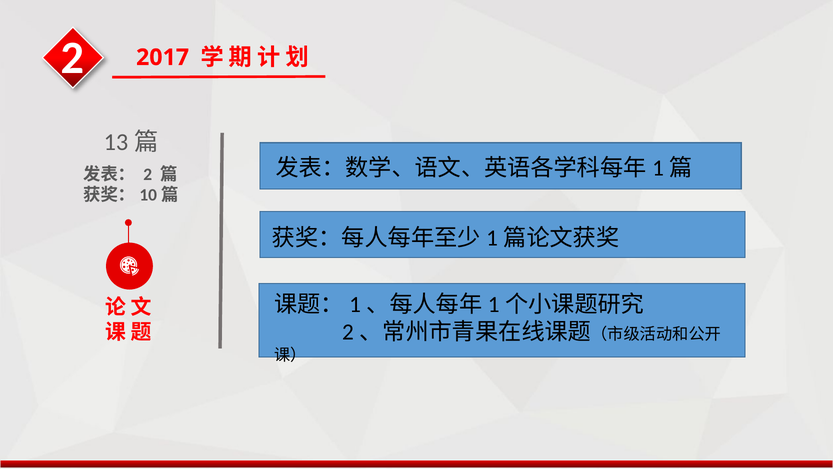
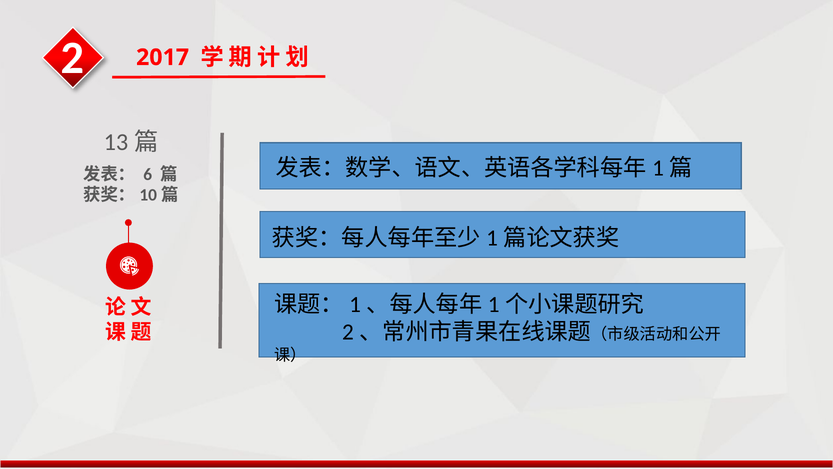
2: 2 -> 6 (148, 174)
